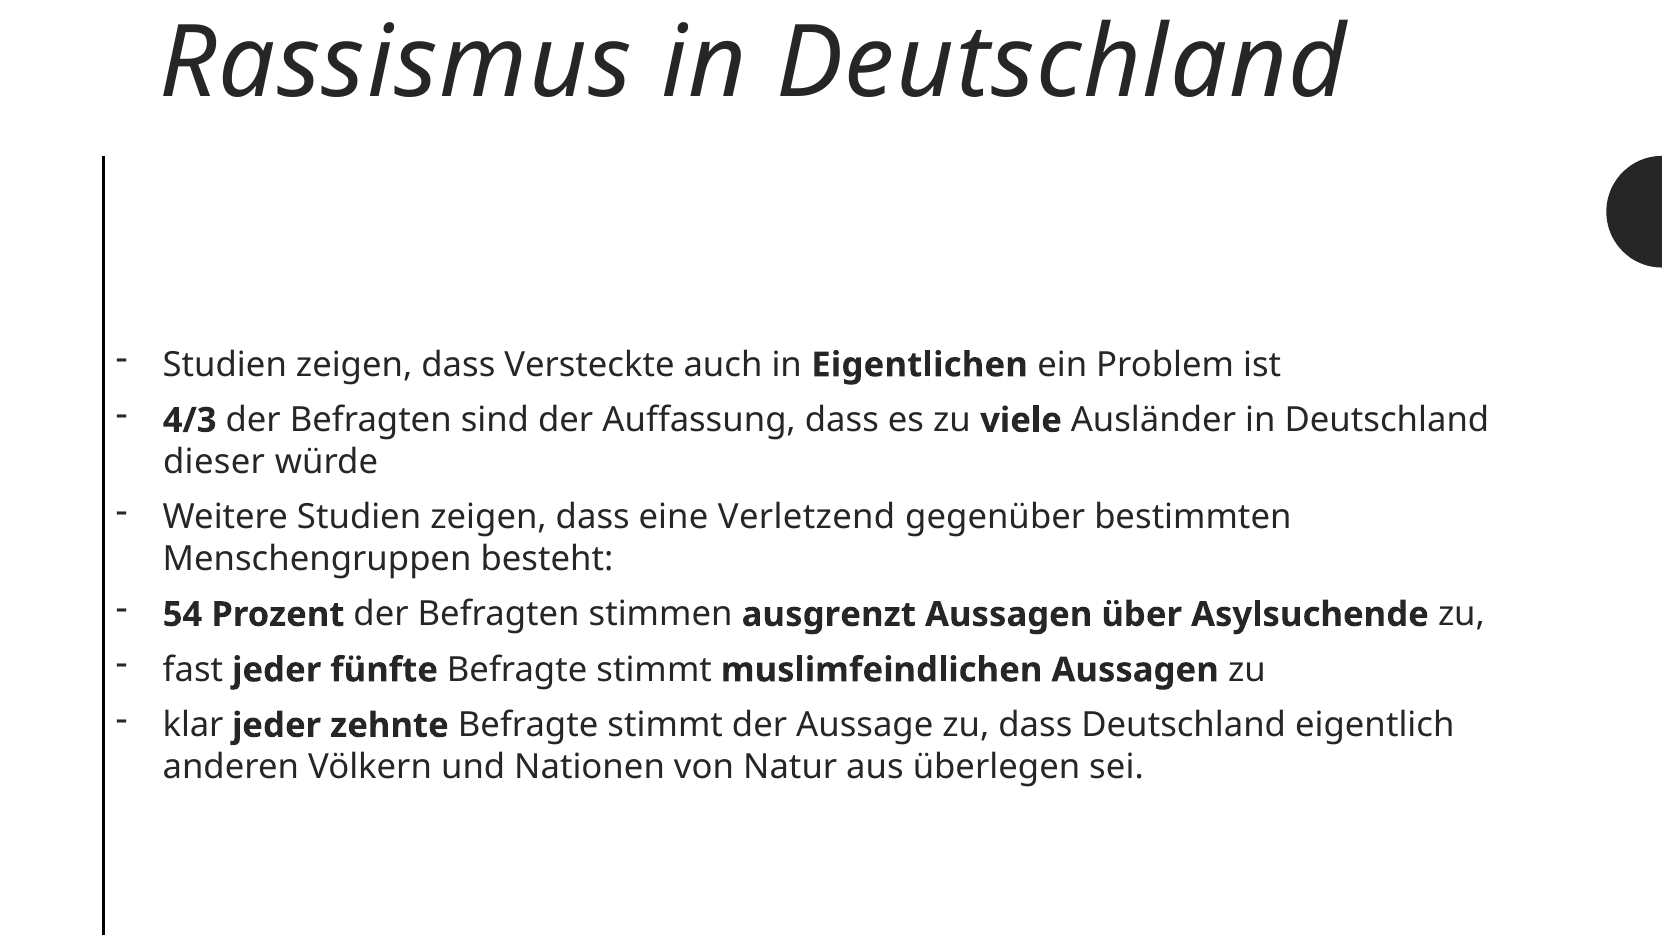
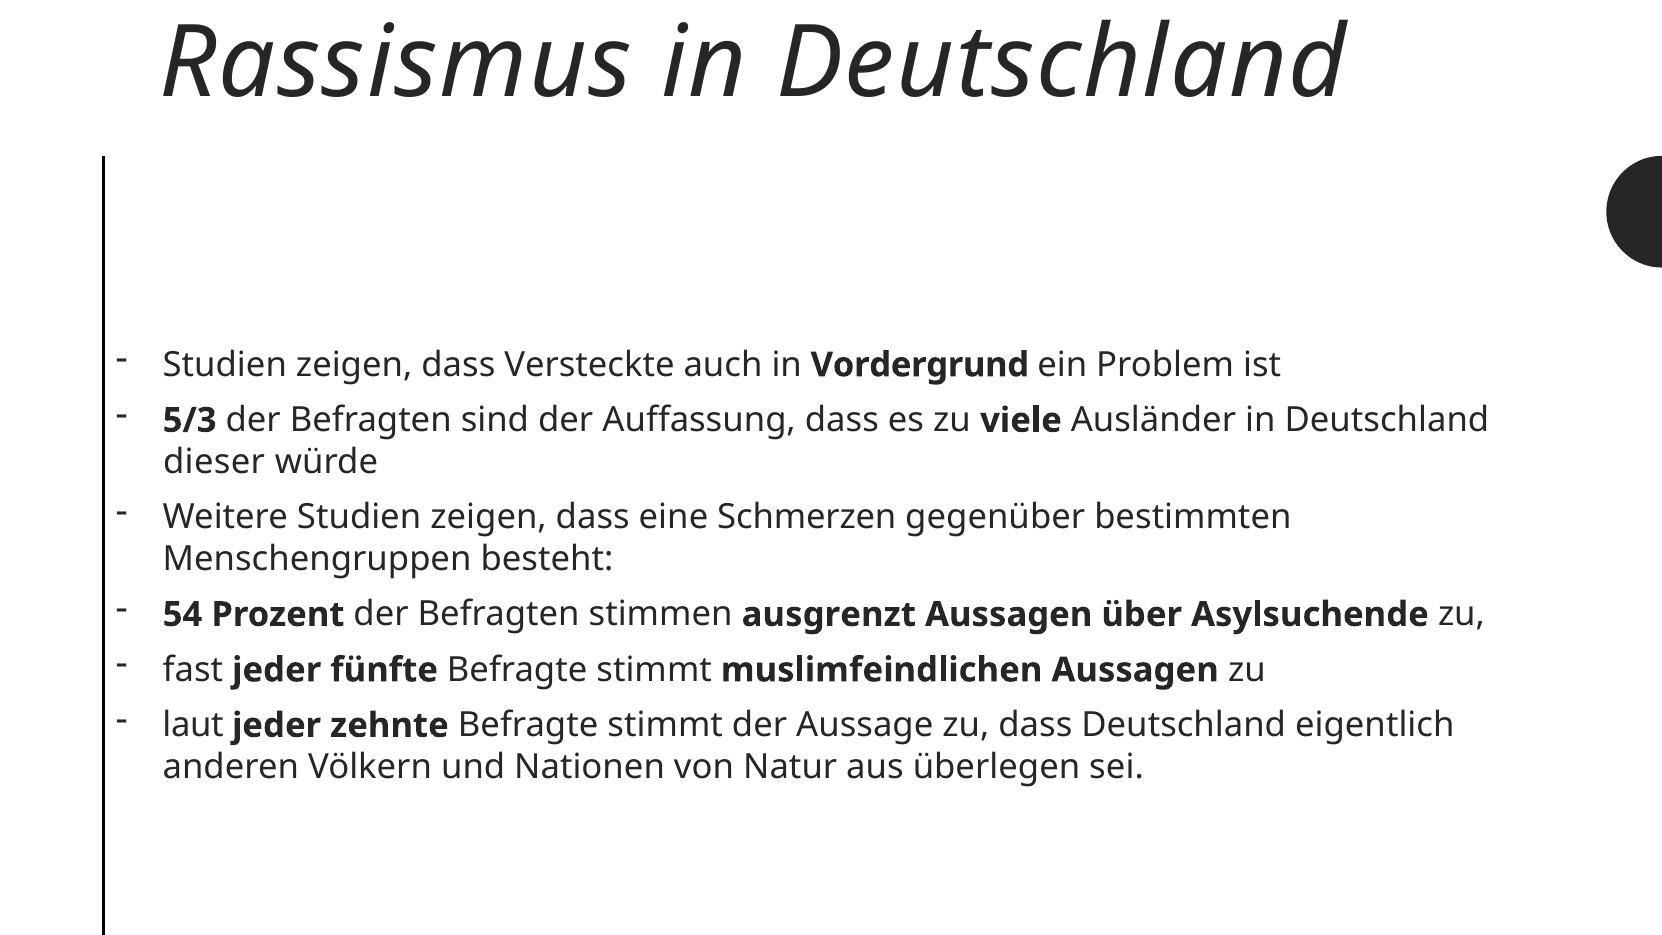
Eigentlichen: Eigentlichen -> Vordergrund (920, 365)
4/3: 4/3 -> 5/3 (190, 420)
Verletzend: Verletzend -> Schmerzen (807, 517)
klar: klar -> laut (193, 725)
